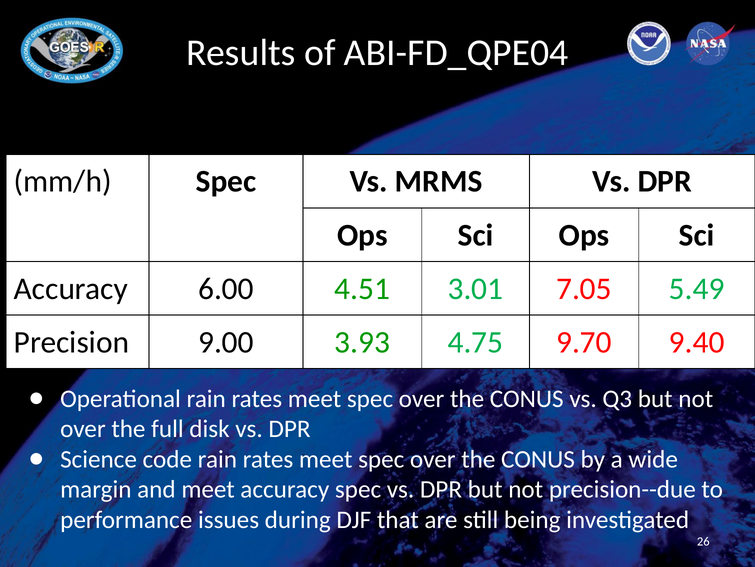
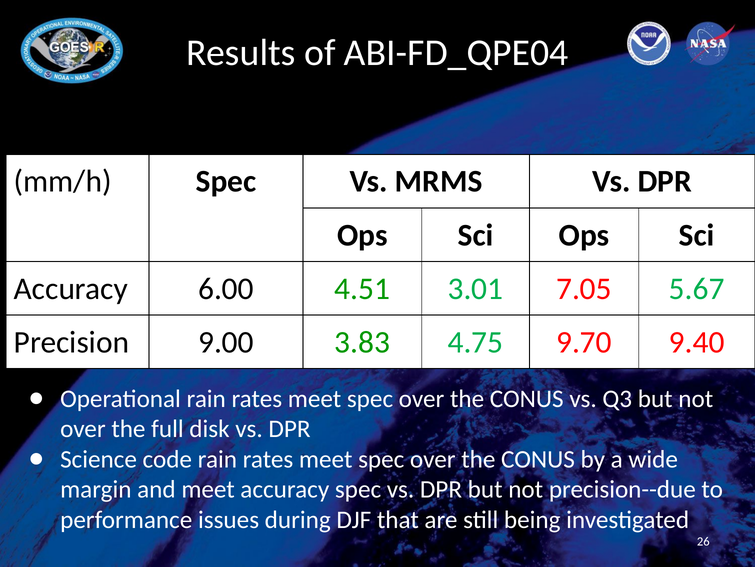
5.49: 5.49 -> 5.67 (697, 288)
3.93: 3.93 -> 3.83 (362, 342)
